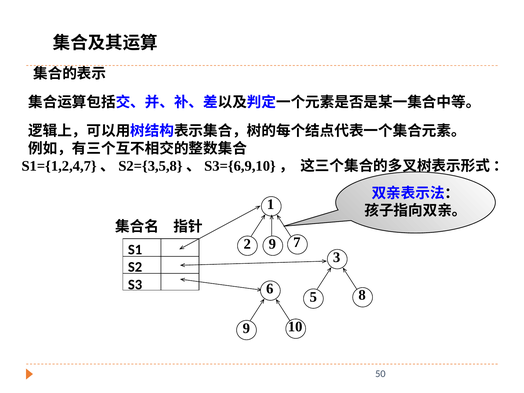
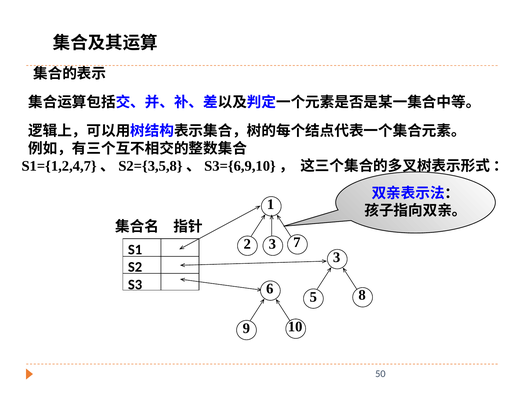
2 9: 9 -> 3 (272, 244)
